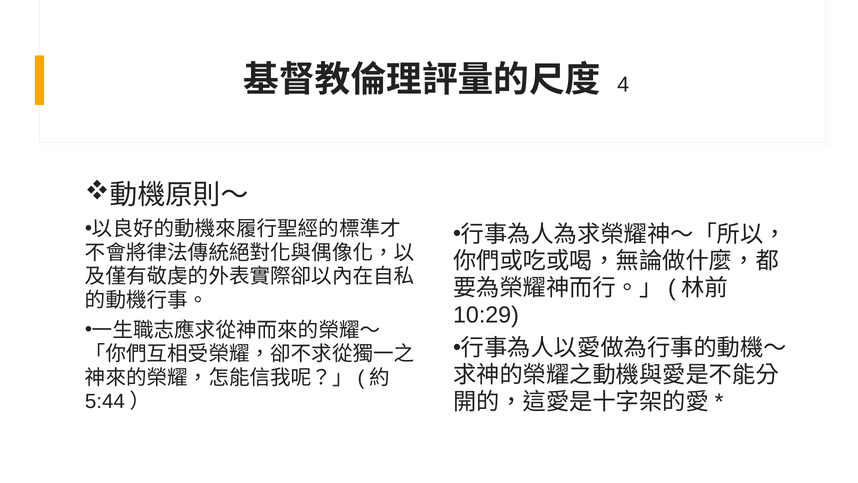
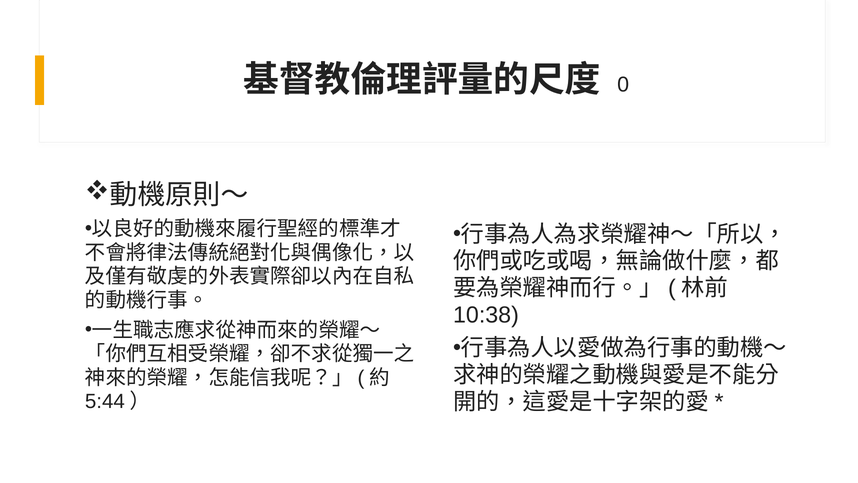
4: 4 -> 0 (623, 85)
10:29: 10:29 -> 10:38 (486, 315)
